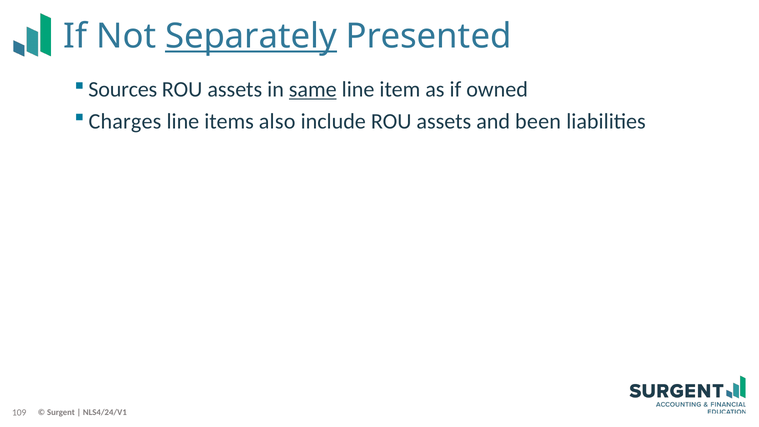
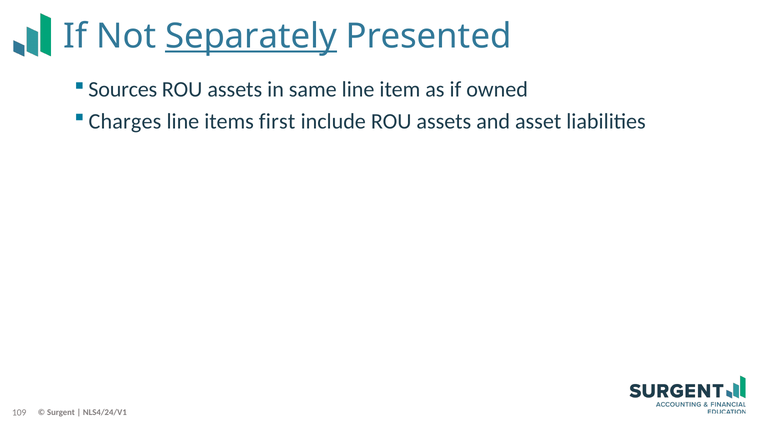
same underline: present -> none (313, 89)
also: also -> first (277, 121)
been: been -> asset (538, 121)
